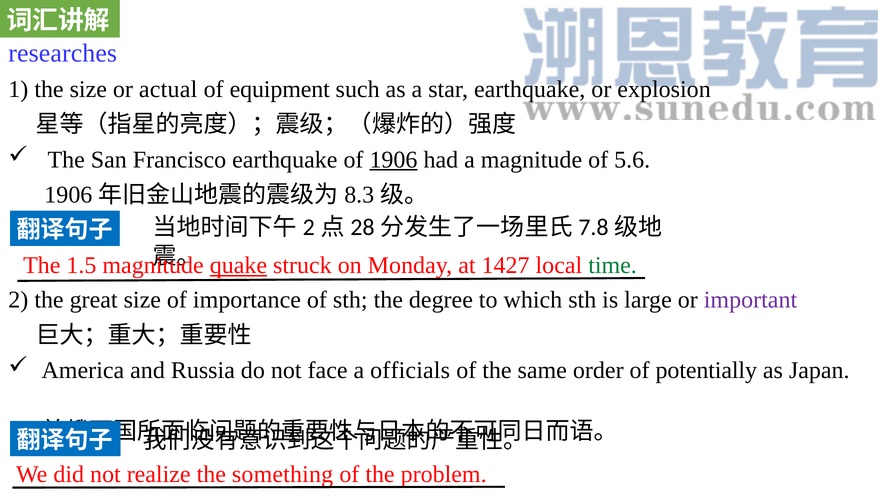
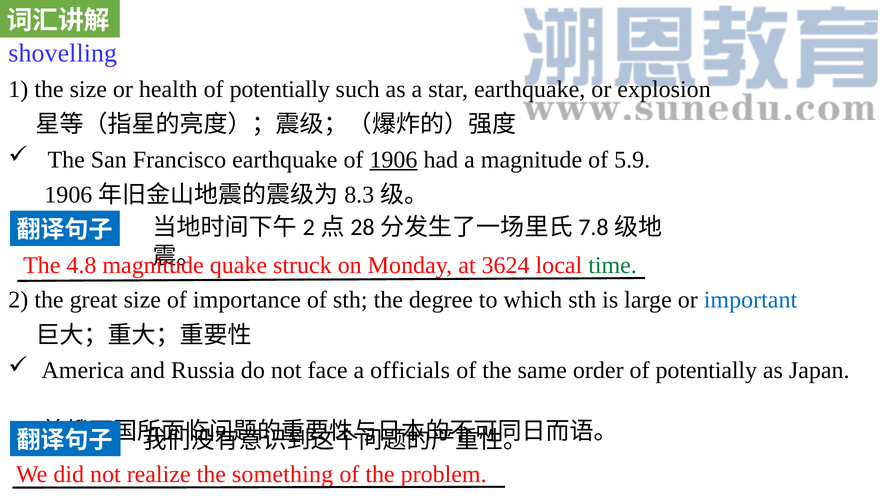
researches: researches -> shovelling (63, 53)
actual: actual -> health (168, 89)
equipment: equipment -> potentially (280, 89)
5.6: 5.6 -> 5.9 (632, 160)
1.5: 1.5 -> 4.8 (81, 266)
quake underline: present -> none (238, 266)
1427: 1427 -> 3624 (506, 266)
important colour: purple -> blue (750, 300)
